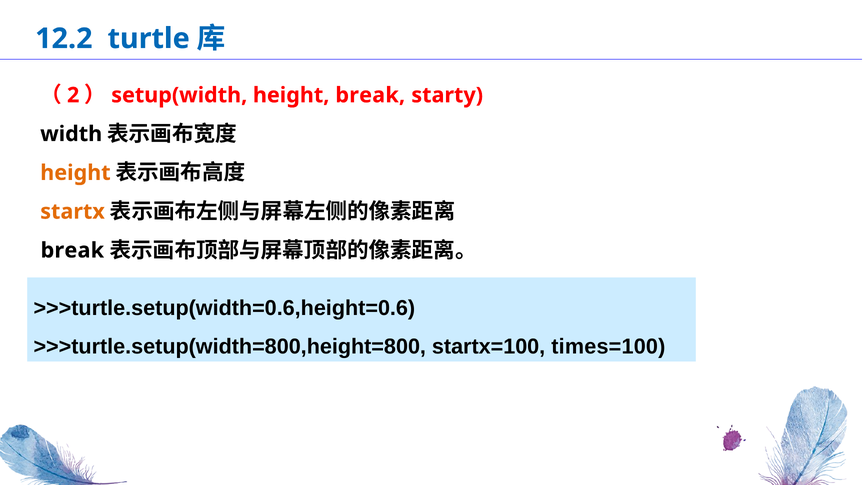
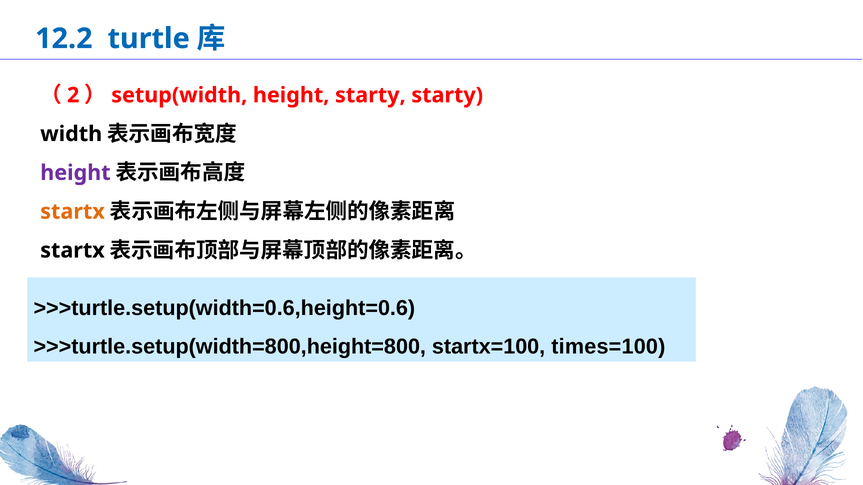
height break: break -> starty (370, 95)
height colour: orange -> purple (75, 173)
break: break -> startx (72, 251)
